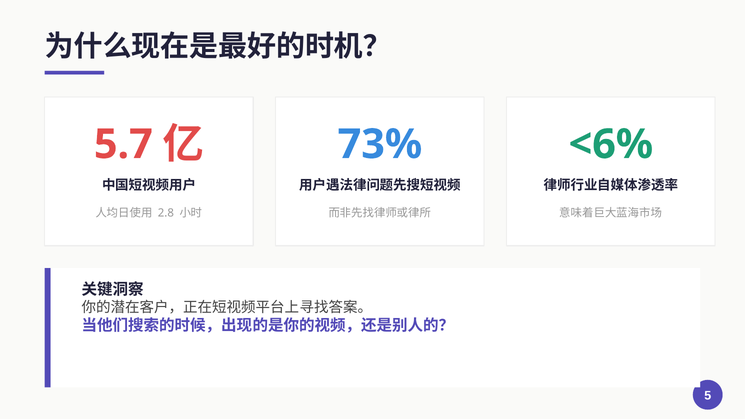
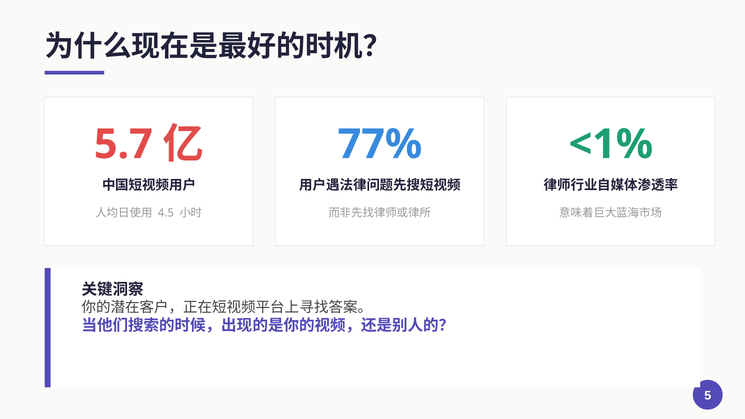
73%: 73% -> 77% (380, 144)
<6%: <6% -> <1% (611, 144)
2.8: 2.8 -> 4.5 (166, 213)
